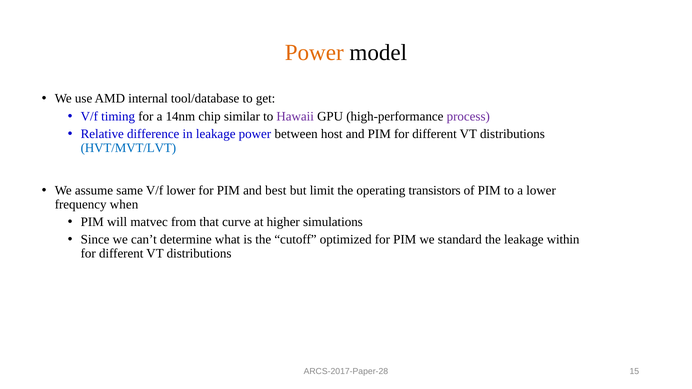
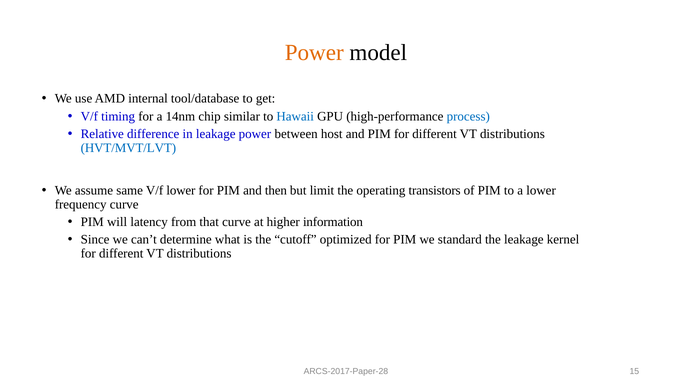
Hawaii colour: purple -> blue (295, 116)
process colour: purple -> blue (468, 116)
best: best -> then (276, 190)
frequency when: when -> curve (124, 204)
matvec: matvec -> latency (149, 222)
simulations: simulations -> information (333, 222)
within: within -> kernel (563, 240)
